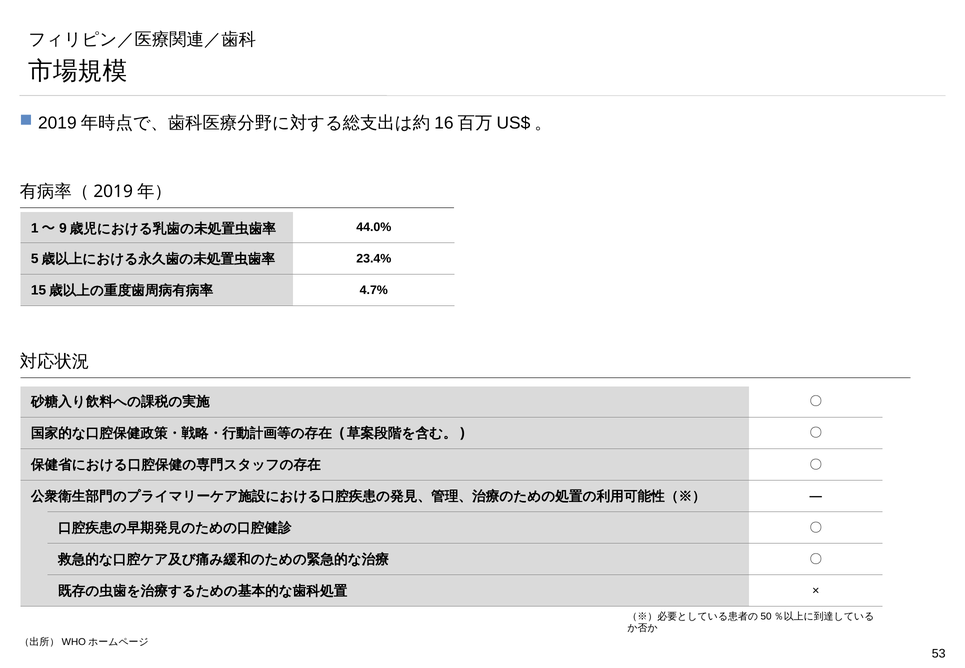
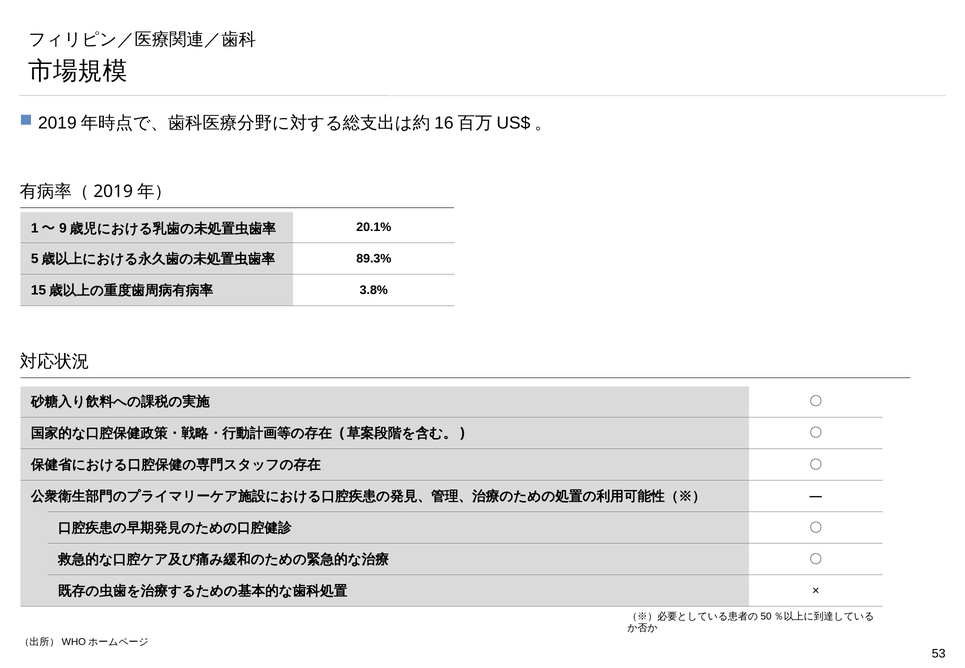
44.0%: 44.0% -> 20.1% (374, 227)
23.4%: 23.4% -> 89.3% (374, 259)
4.7%: 4.7% -> 3.8% (374, 290)
